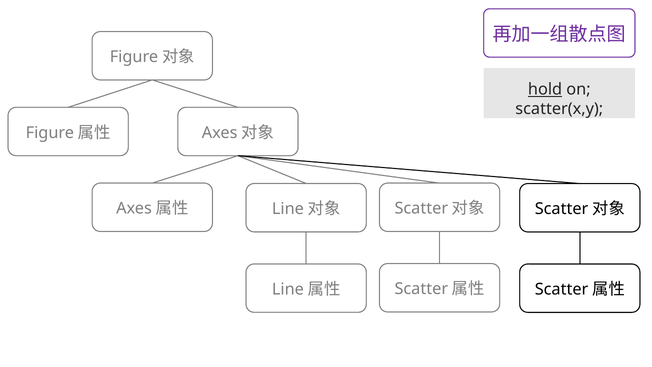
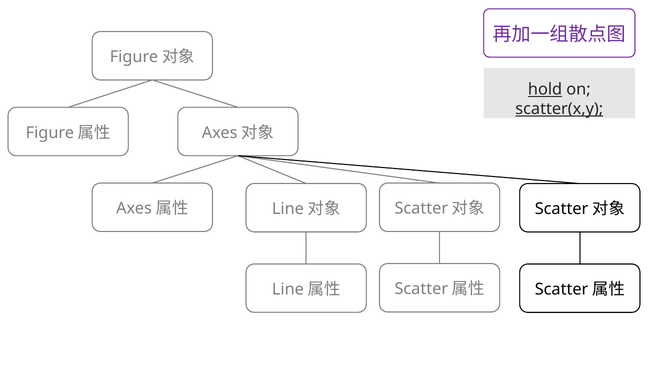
scatter(x,y underline: none -> present (559, 109)
